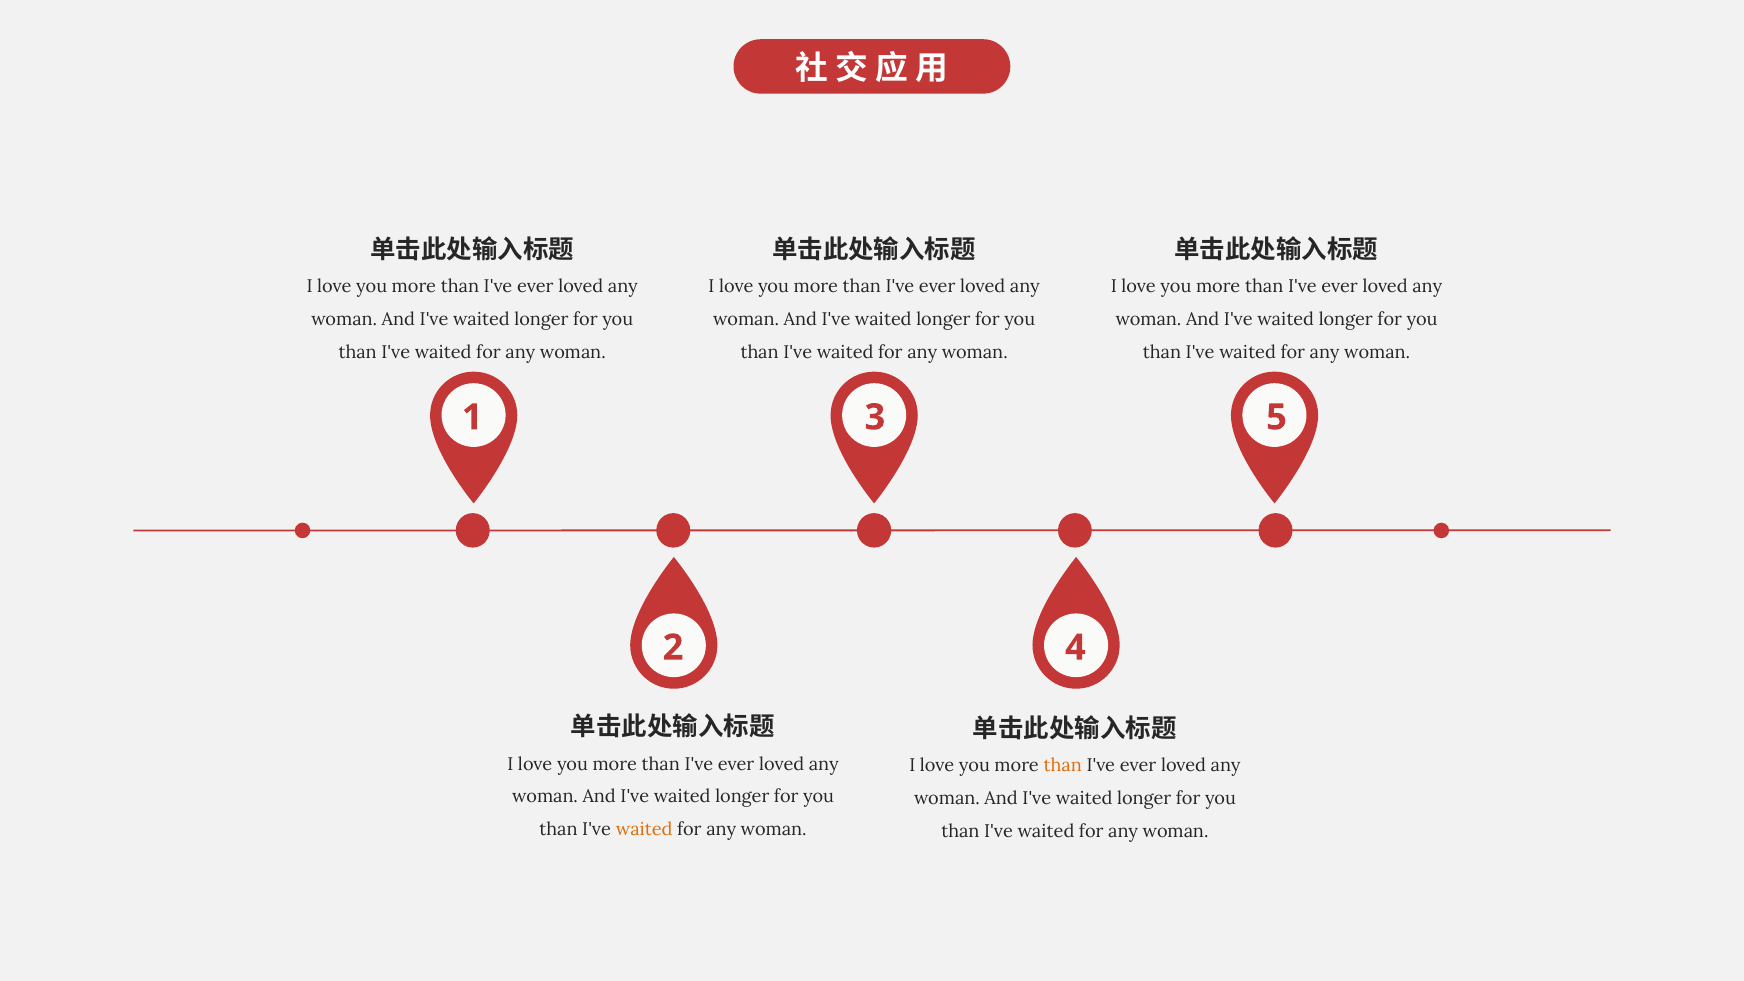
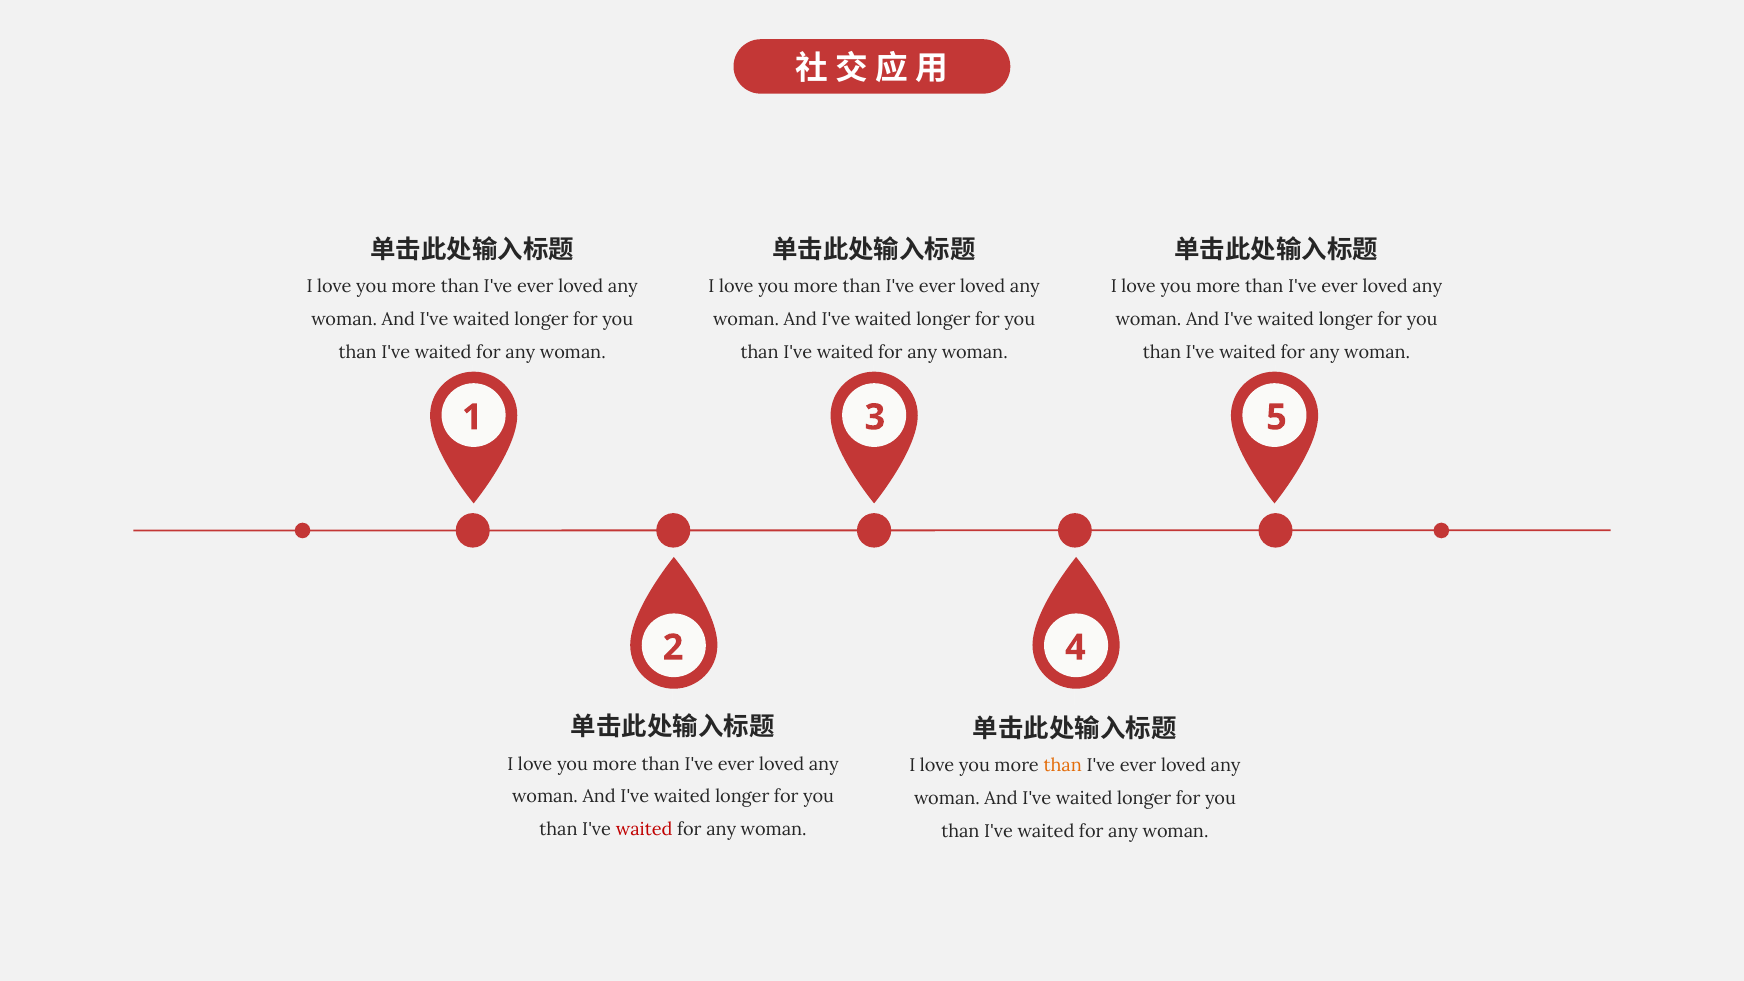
waited colour: orange -> red (644, 830)
